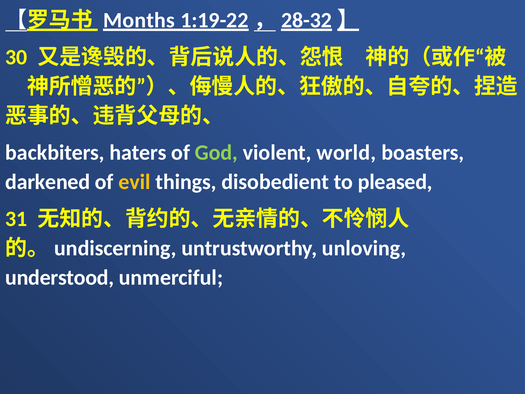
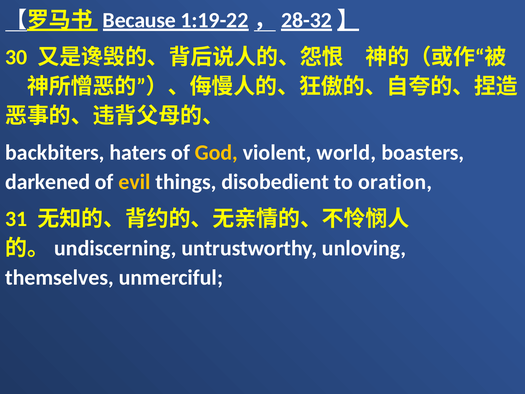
Months: Months -> Because (139, 20)
God colour: light green -> yellow (216, 153)
pleased: pleased -> oration (395, 182)
understood: understood -> themselves (60, 277)
